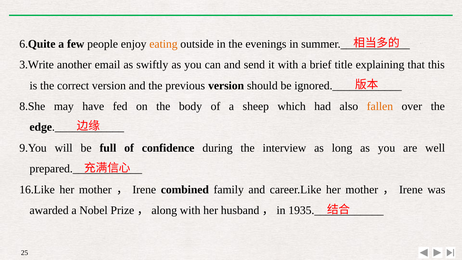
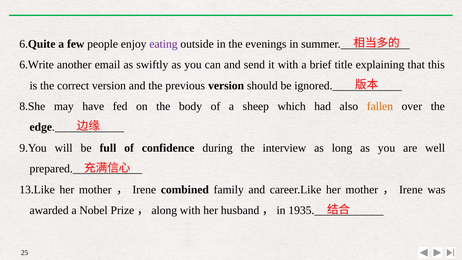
eating colour: orange -> purple (163, 44)
3.Write: 3.Write -> 6.Write (37, 65)
16.Like: 16.Like -> 13.Like (37, 189)
